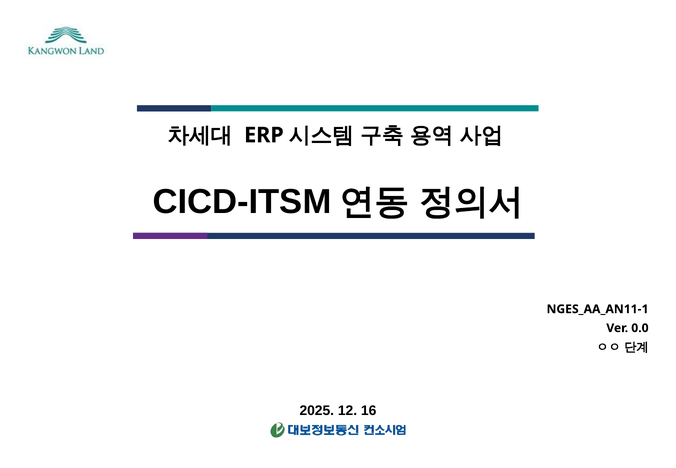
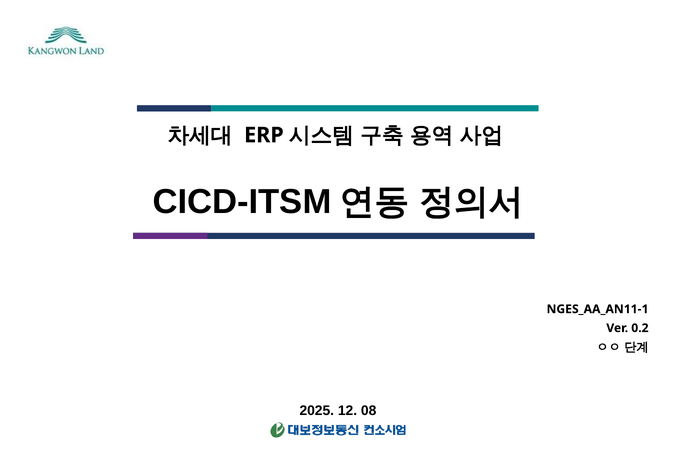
0.0: 0.0 -> 0.2 (640, 328)
16: 16 -> 08 (369, 411)
